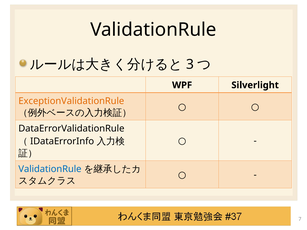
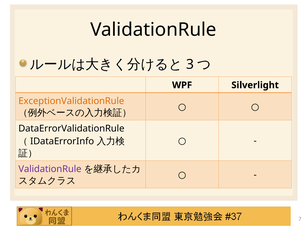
ValidationRule colour: blue -> purple (50, 169)
